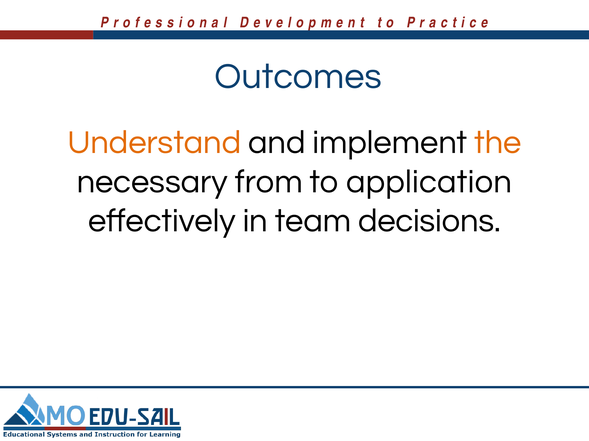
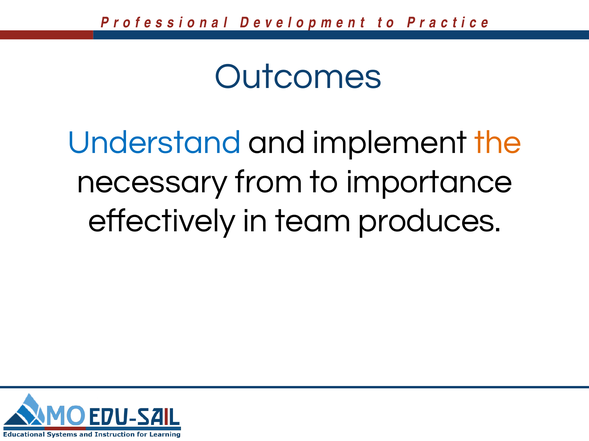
Understand colour: orange -> blue (154, 143)
application: application -> importance (429, 182)
decisions: decisions -> produces (429, 221)
